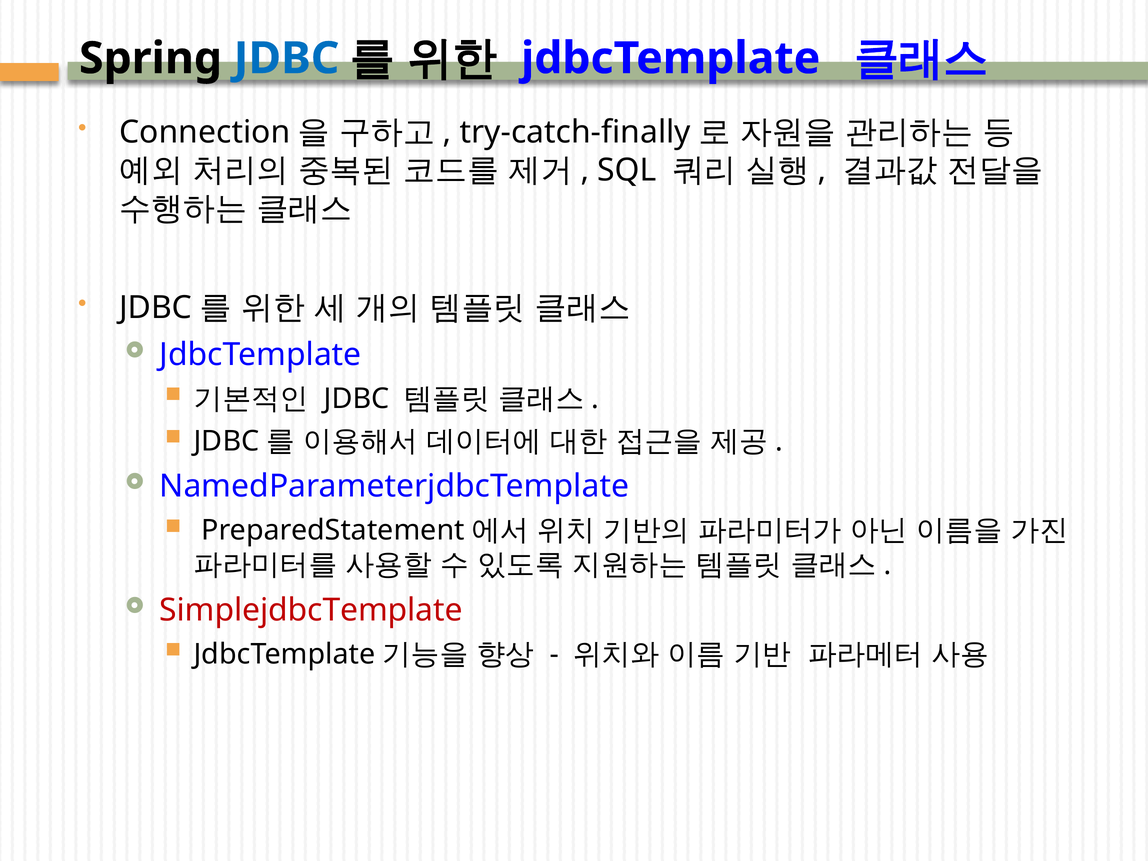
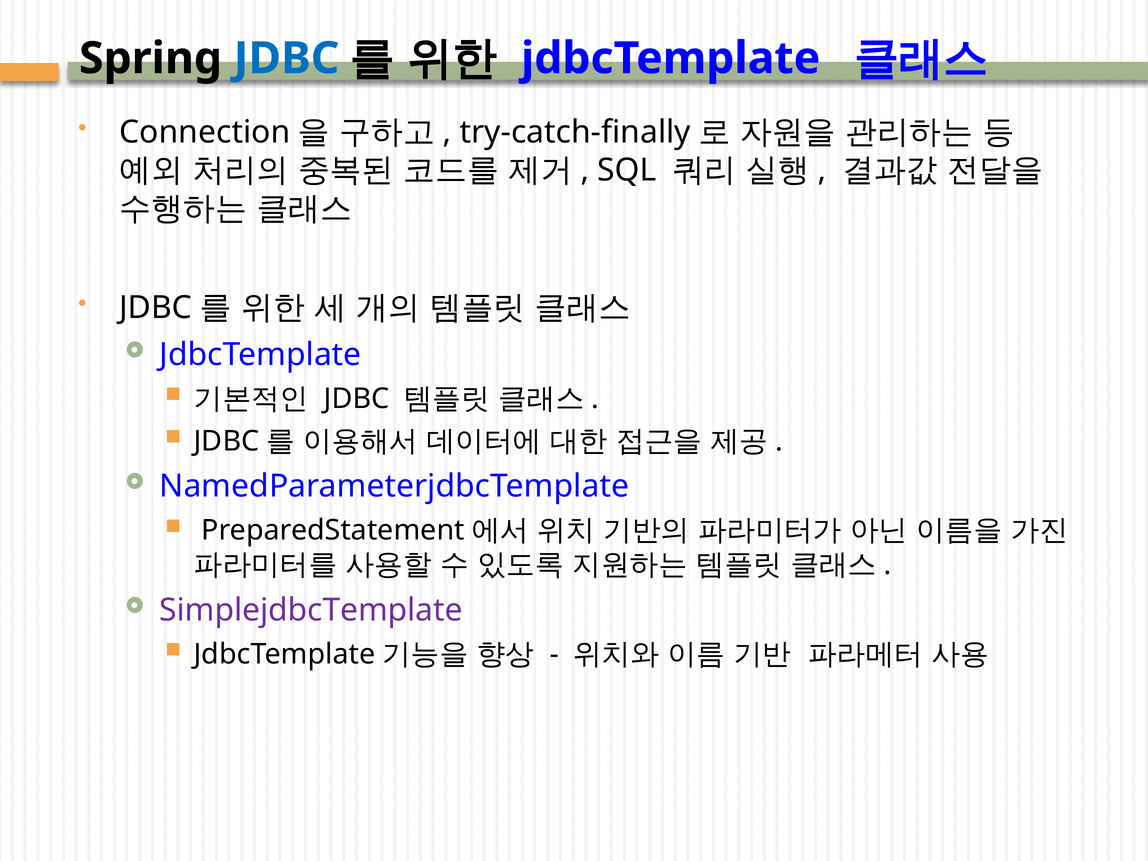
SimplejdbcTemplate colour: red -> purple (311, 610)
